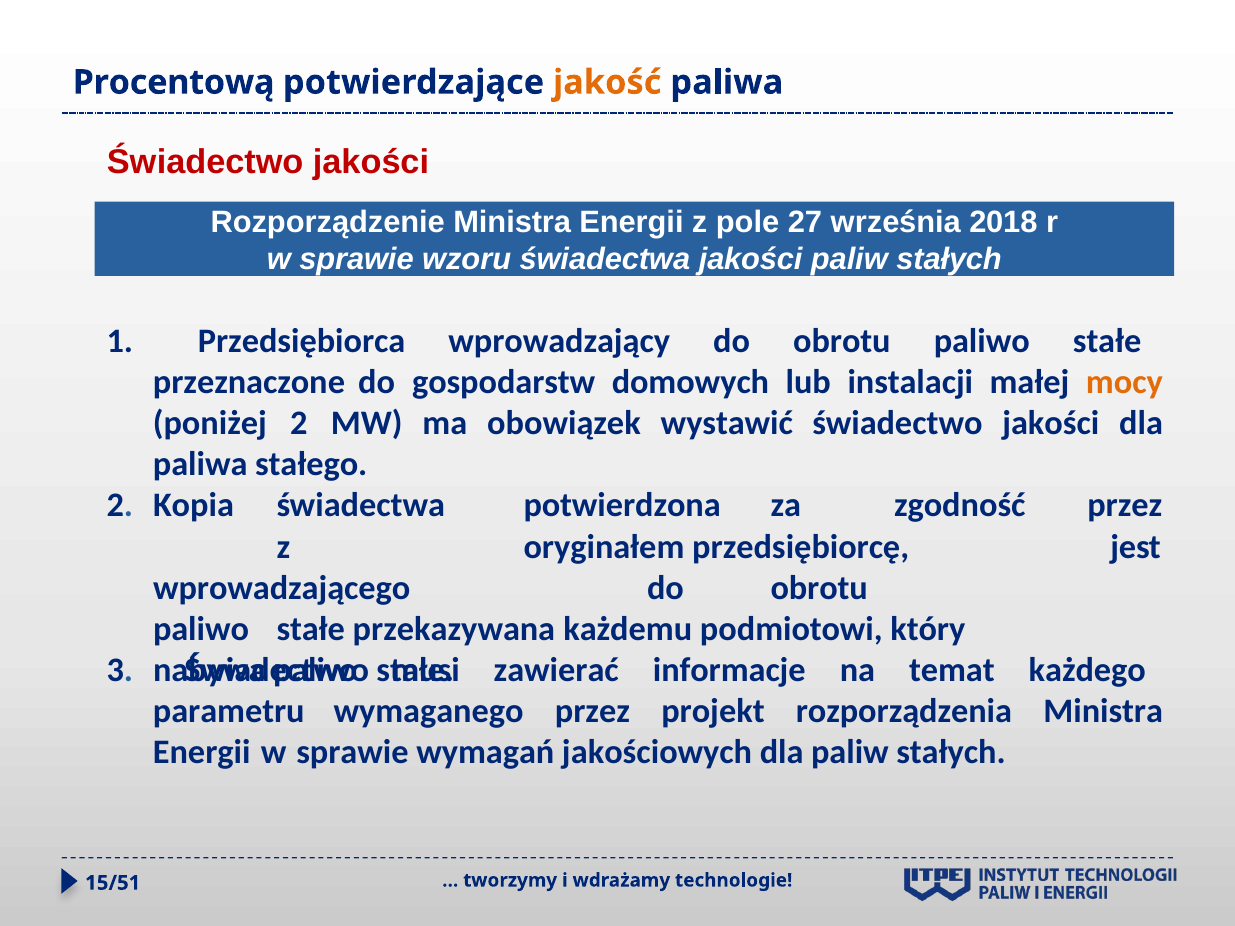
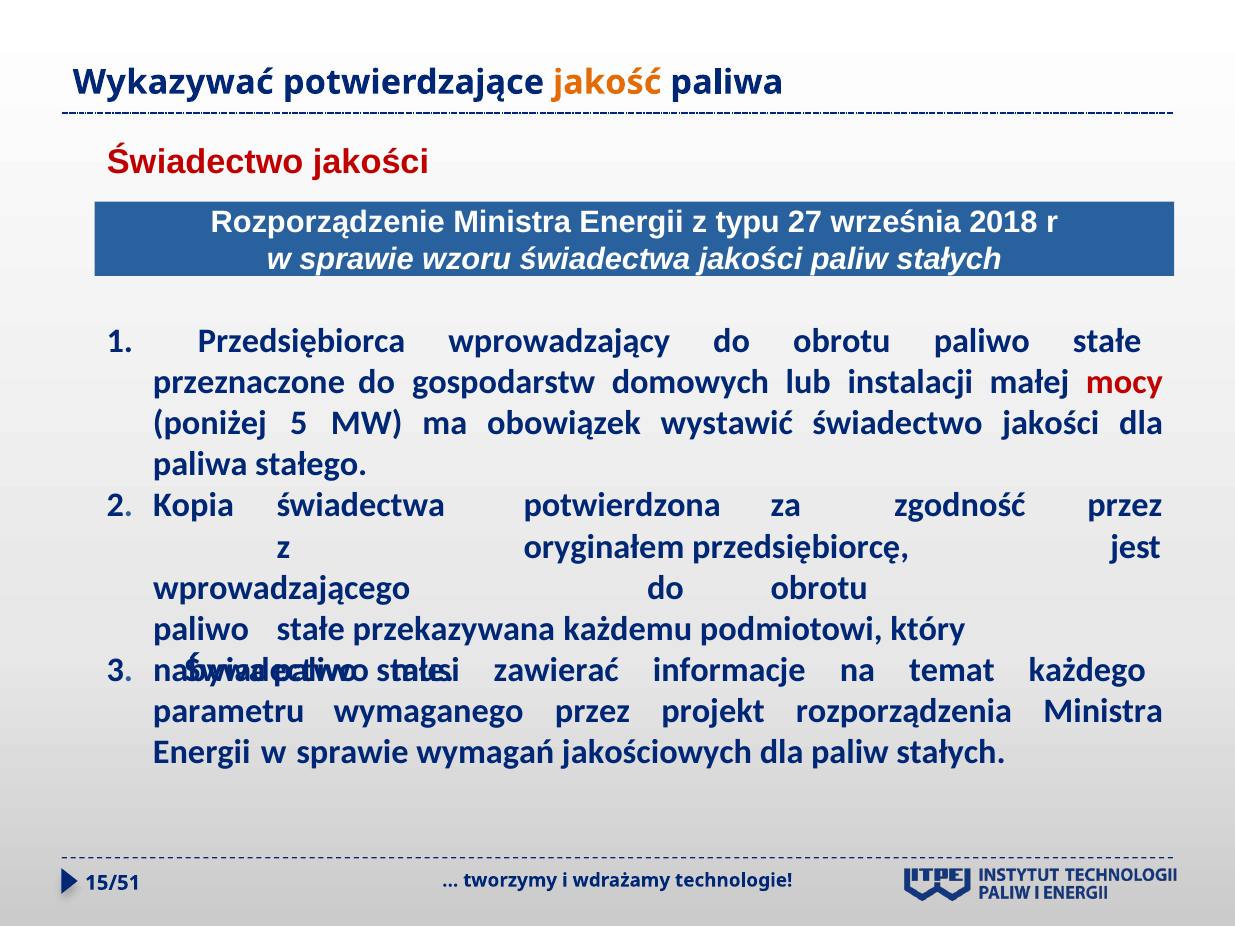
Procentową: Procentową -> Wykazywać (173, 82)
pole: pole -> typu (748, 222)
mocy colour: orange -> red (1124, 382)
poniżej 2: 2 -> 5 (299, 423)
